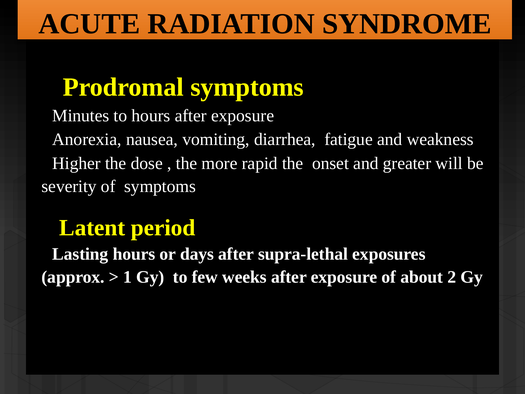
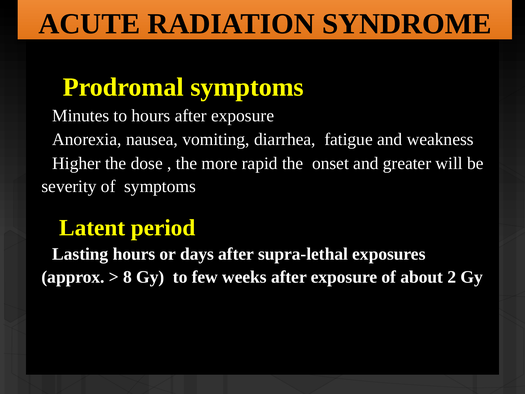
1: 1 -> 8 (128, 277)
